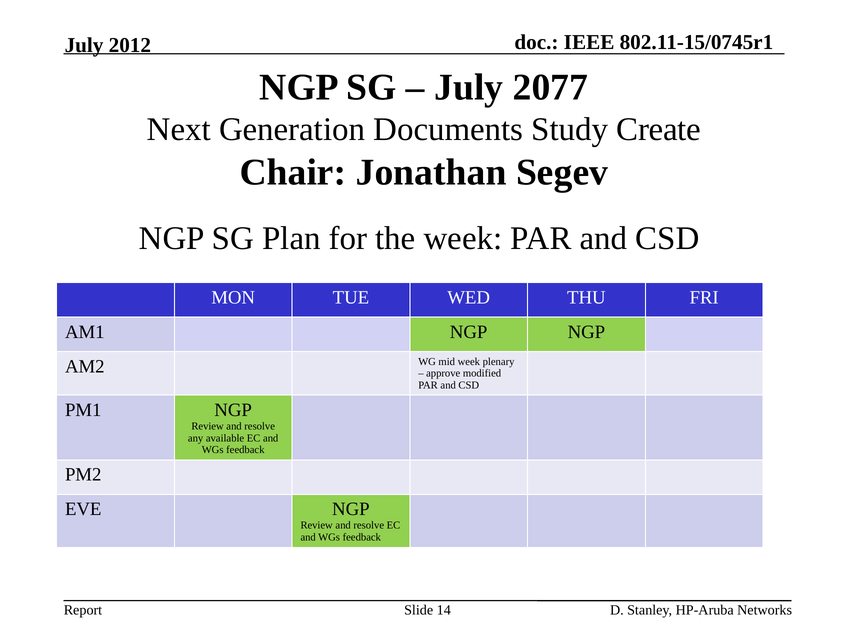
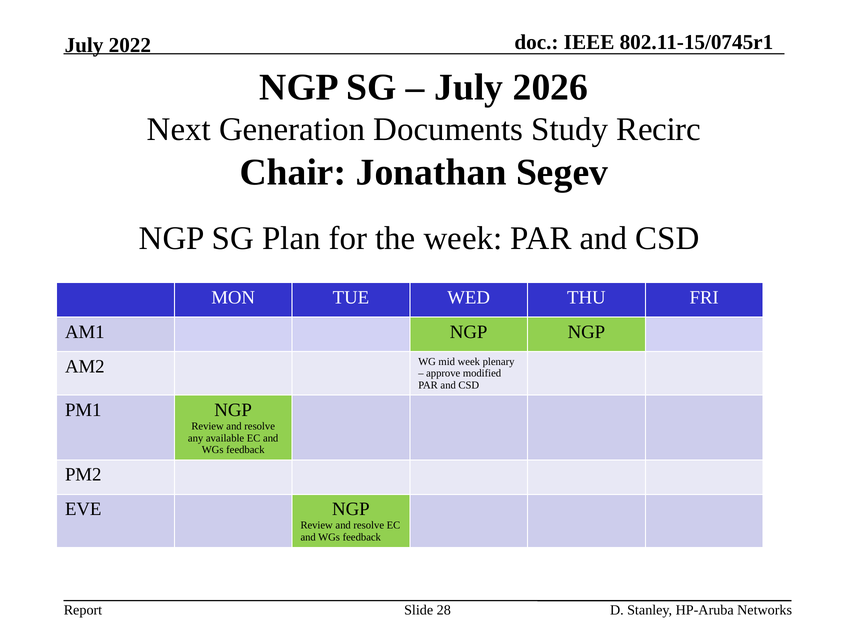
2012: 2012 -> 2022 (130, 45)
2077: 2077 -> 2026 (550, 87)
Create: Create -> Recirc (659, 129)
14: 14 -> 28 (444, 610)
